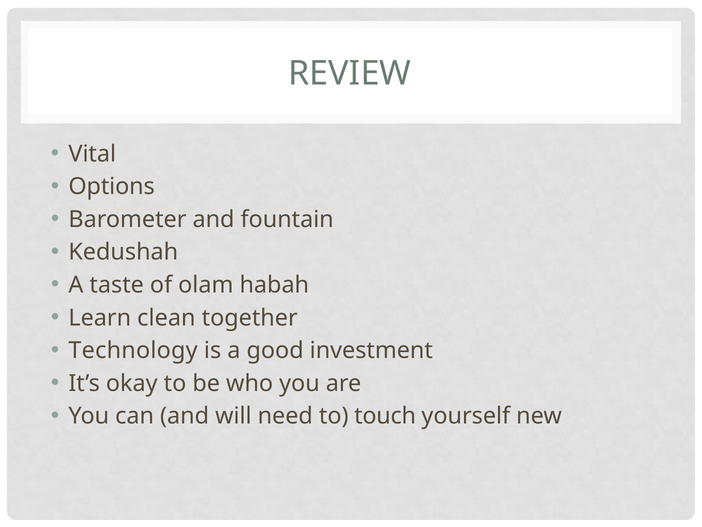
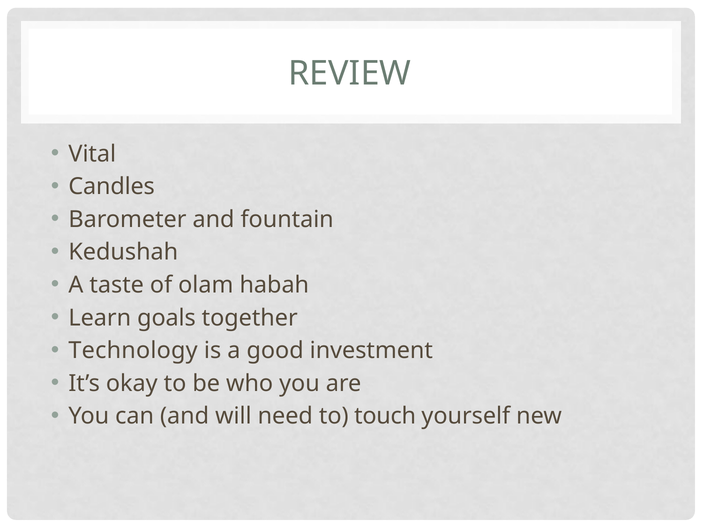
Options: Options -> Candles (112, 186)
clean: clean -> goals (166, 317)
